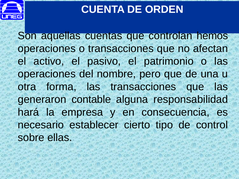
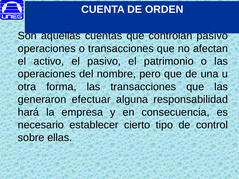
controlan hemos: hemos -> pasivo (212, 36)
contable: contable -> efectuar (91, 100)
